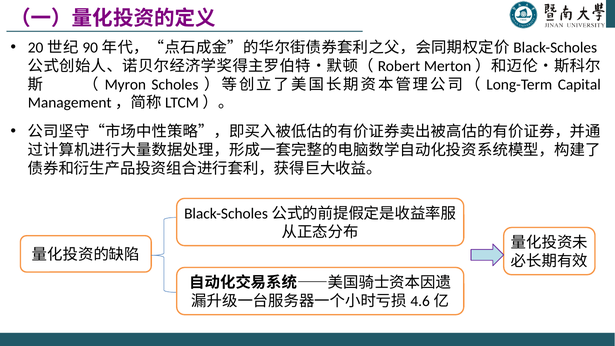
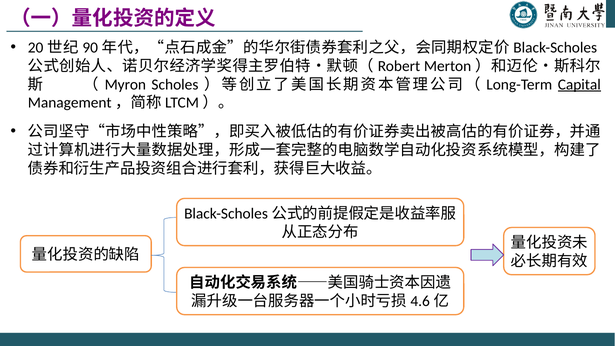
Capital underline: none -> present (579, 84)
